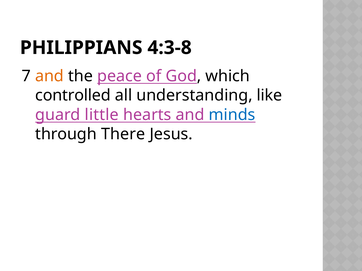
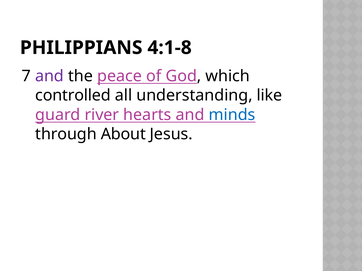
4:3-8: 4:3-8 -> 4:1-8 (170, 48)
and colour: orange -> purple (49, 76)
little: little -> river (102, 115)
There: There -> About (123, 134)
